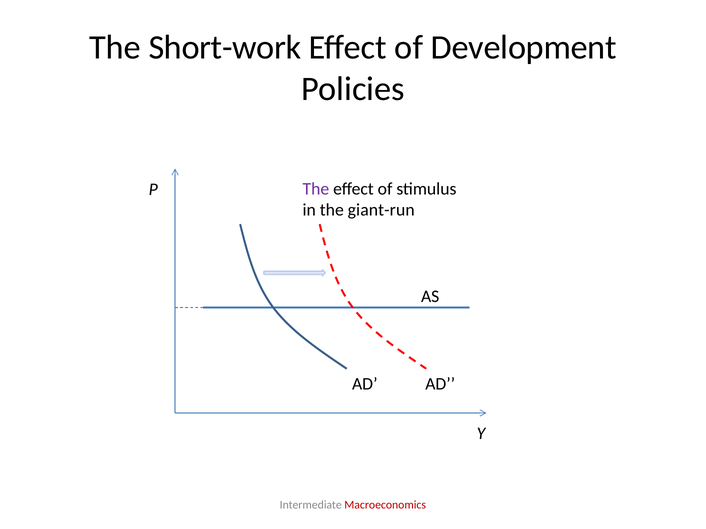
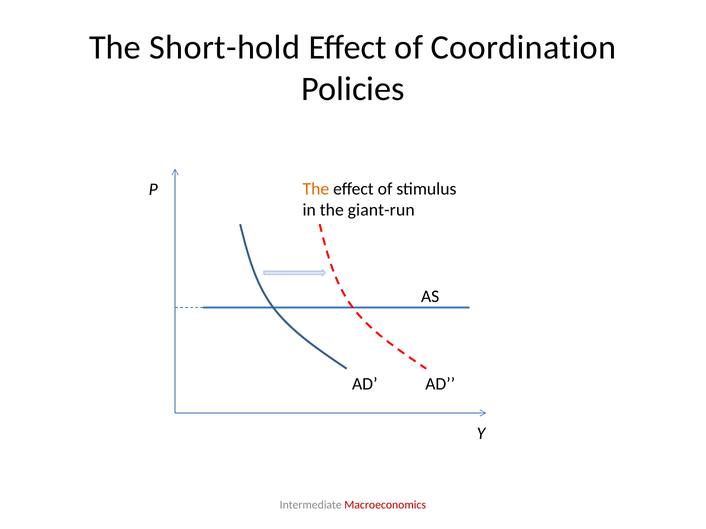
Short-work: Short-work -> Short-hold (225, 48)
Development: Development -> Coordination (523, 48)
The colour: purple -> orange (316, 189)
